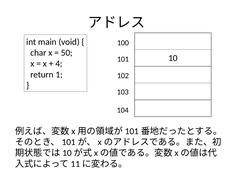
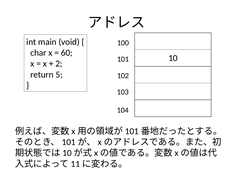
50: 50 -> 60 (67, 53)
4: 4 -> 2 (59, 64)
1: 1 -> 5 (59, 74)
